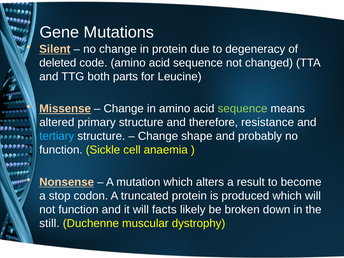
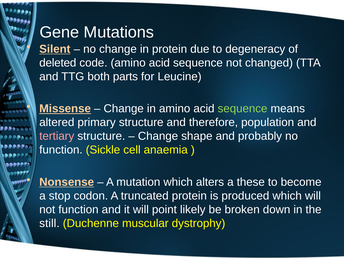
resistance: resistance -> population (268, 122)
tertiary colour: light blue -> pink (57, 136)
result: result -> these (251, 182)
facts: facts -> point (164, 210)
